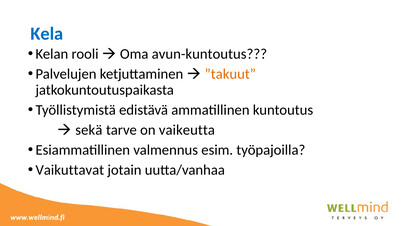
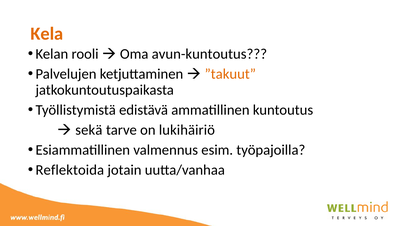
Kela colour: blue -> orange (47, 34)
vaikeutta: vaikeutta -> lukihäiriö (187, 130)
Vaikuttavat: Vaikuttavat -> Reflektoida (70, 170)
